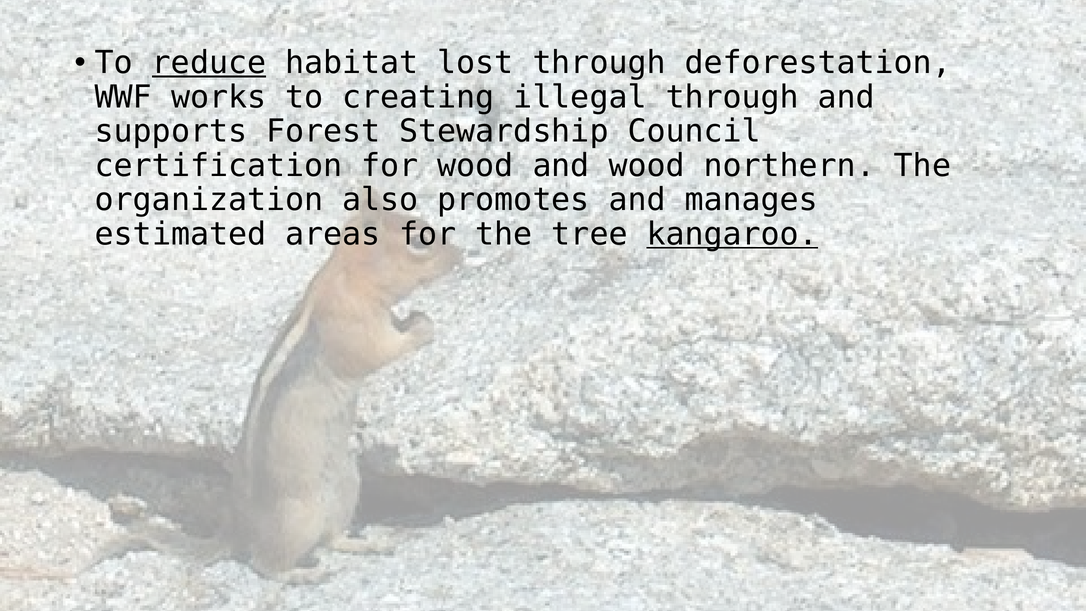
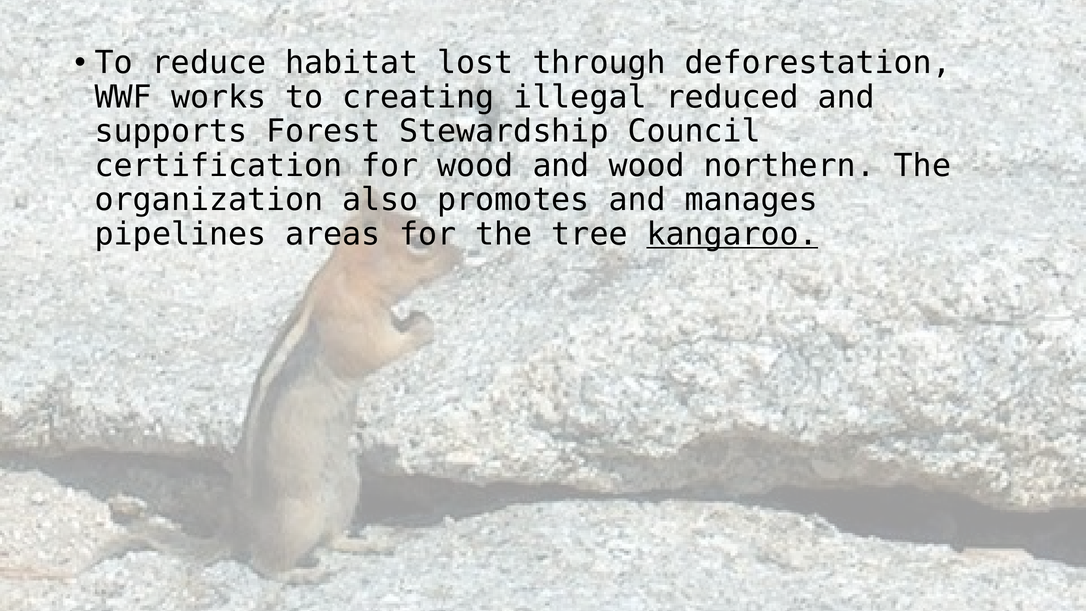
reduce underline: present -> none (209, 63)
illegal through: through -> reduced (732, 97)
estimated: estimated -> pipelines (181, 234)
